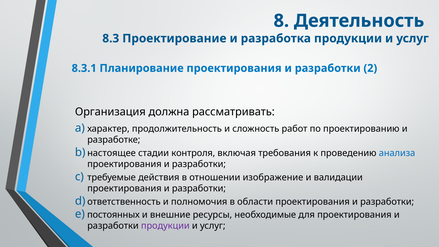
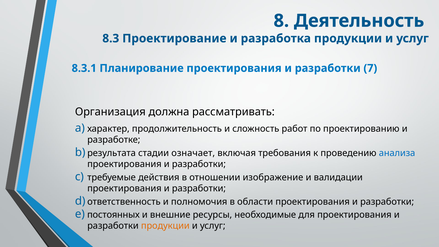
2: 2 -> 7 (370, 68)
настоящее: настоящее -> результата (112, 153)
контроля: контроля -> означает (193, 153)
продукции colour: purple -> orange (165, 226)
